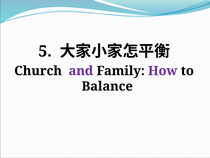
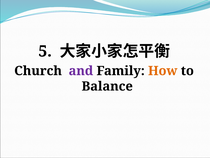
How colour: purple -> orange (163, 71)
